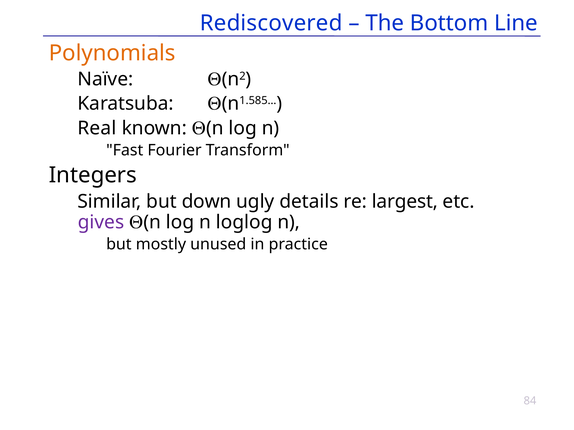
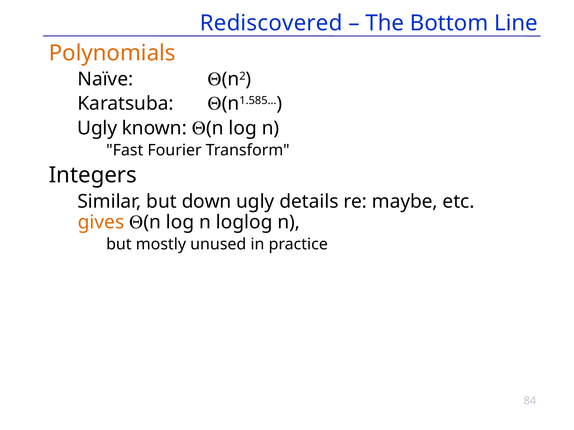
Real: Real -> Ugly (97, 128)
largest: largest -> maybe (405, 202)
gives colour: purple -> orange (101, 222)
